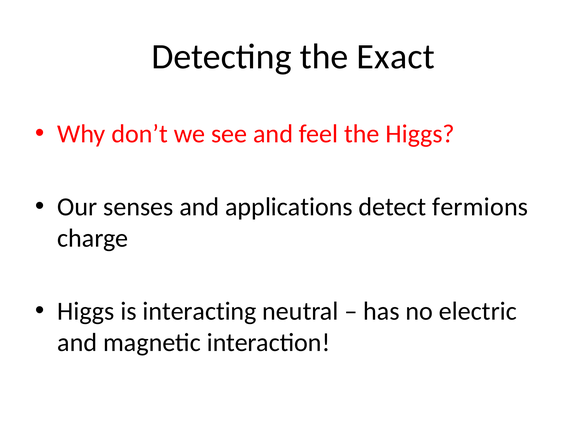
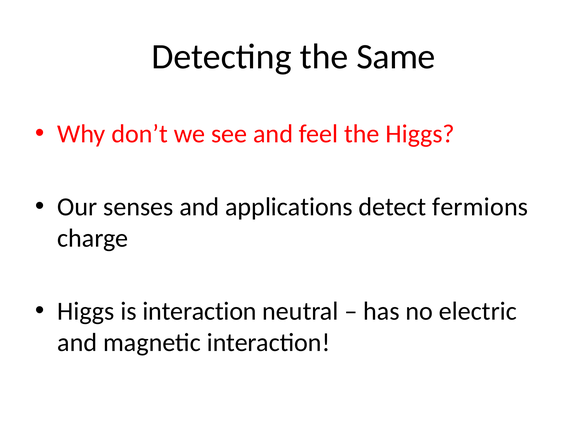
Exact: Exact -> Same (396, 57)
is interacting: interacting -> interaction (200, 311)
